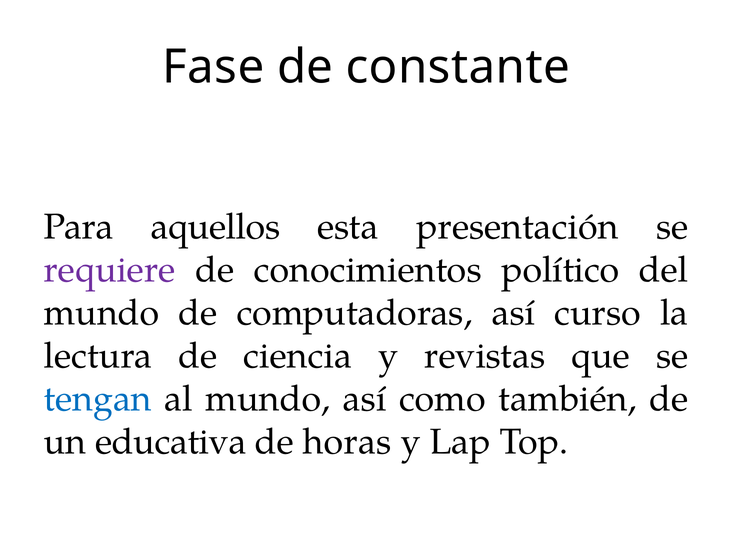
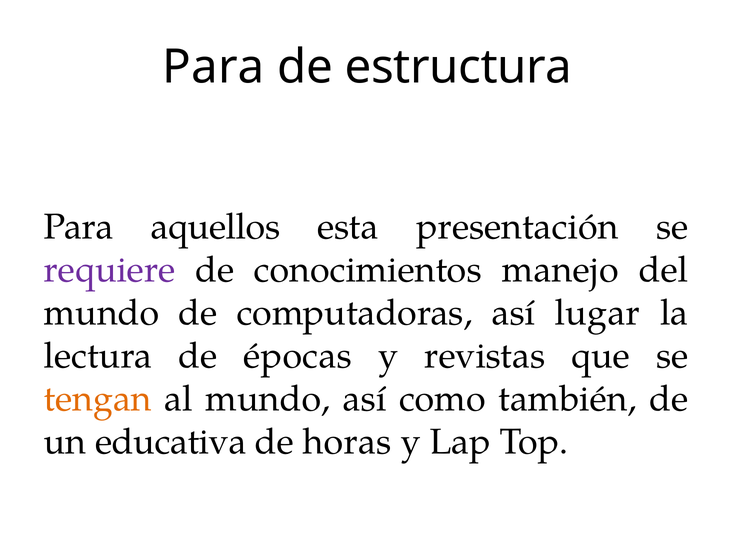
Fase: Fase -> Para (213, 67)
constante: constante -> estructura (458, 67)
político: político -> manejo (560, 270)
curso: curso -> lugar (597, 313)
ciencia: ciencia -> épocas (298, 356)
tengan colour: blue -> orange (98, 399)
